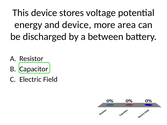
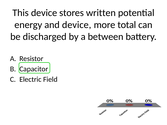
voltage: voltage -> written (101, 13)
area: area -> total (127, 25)
